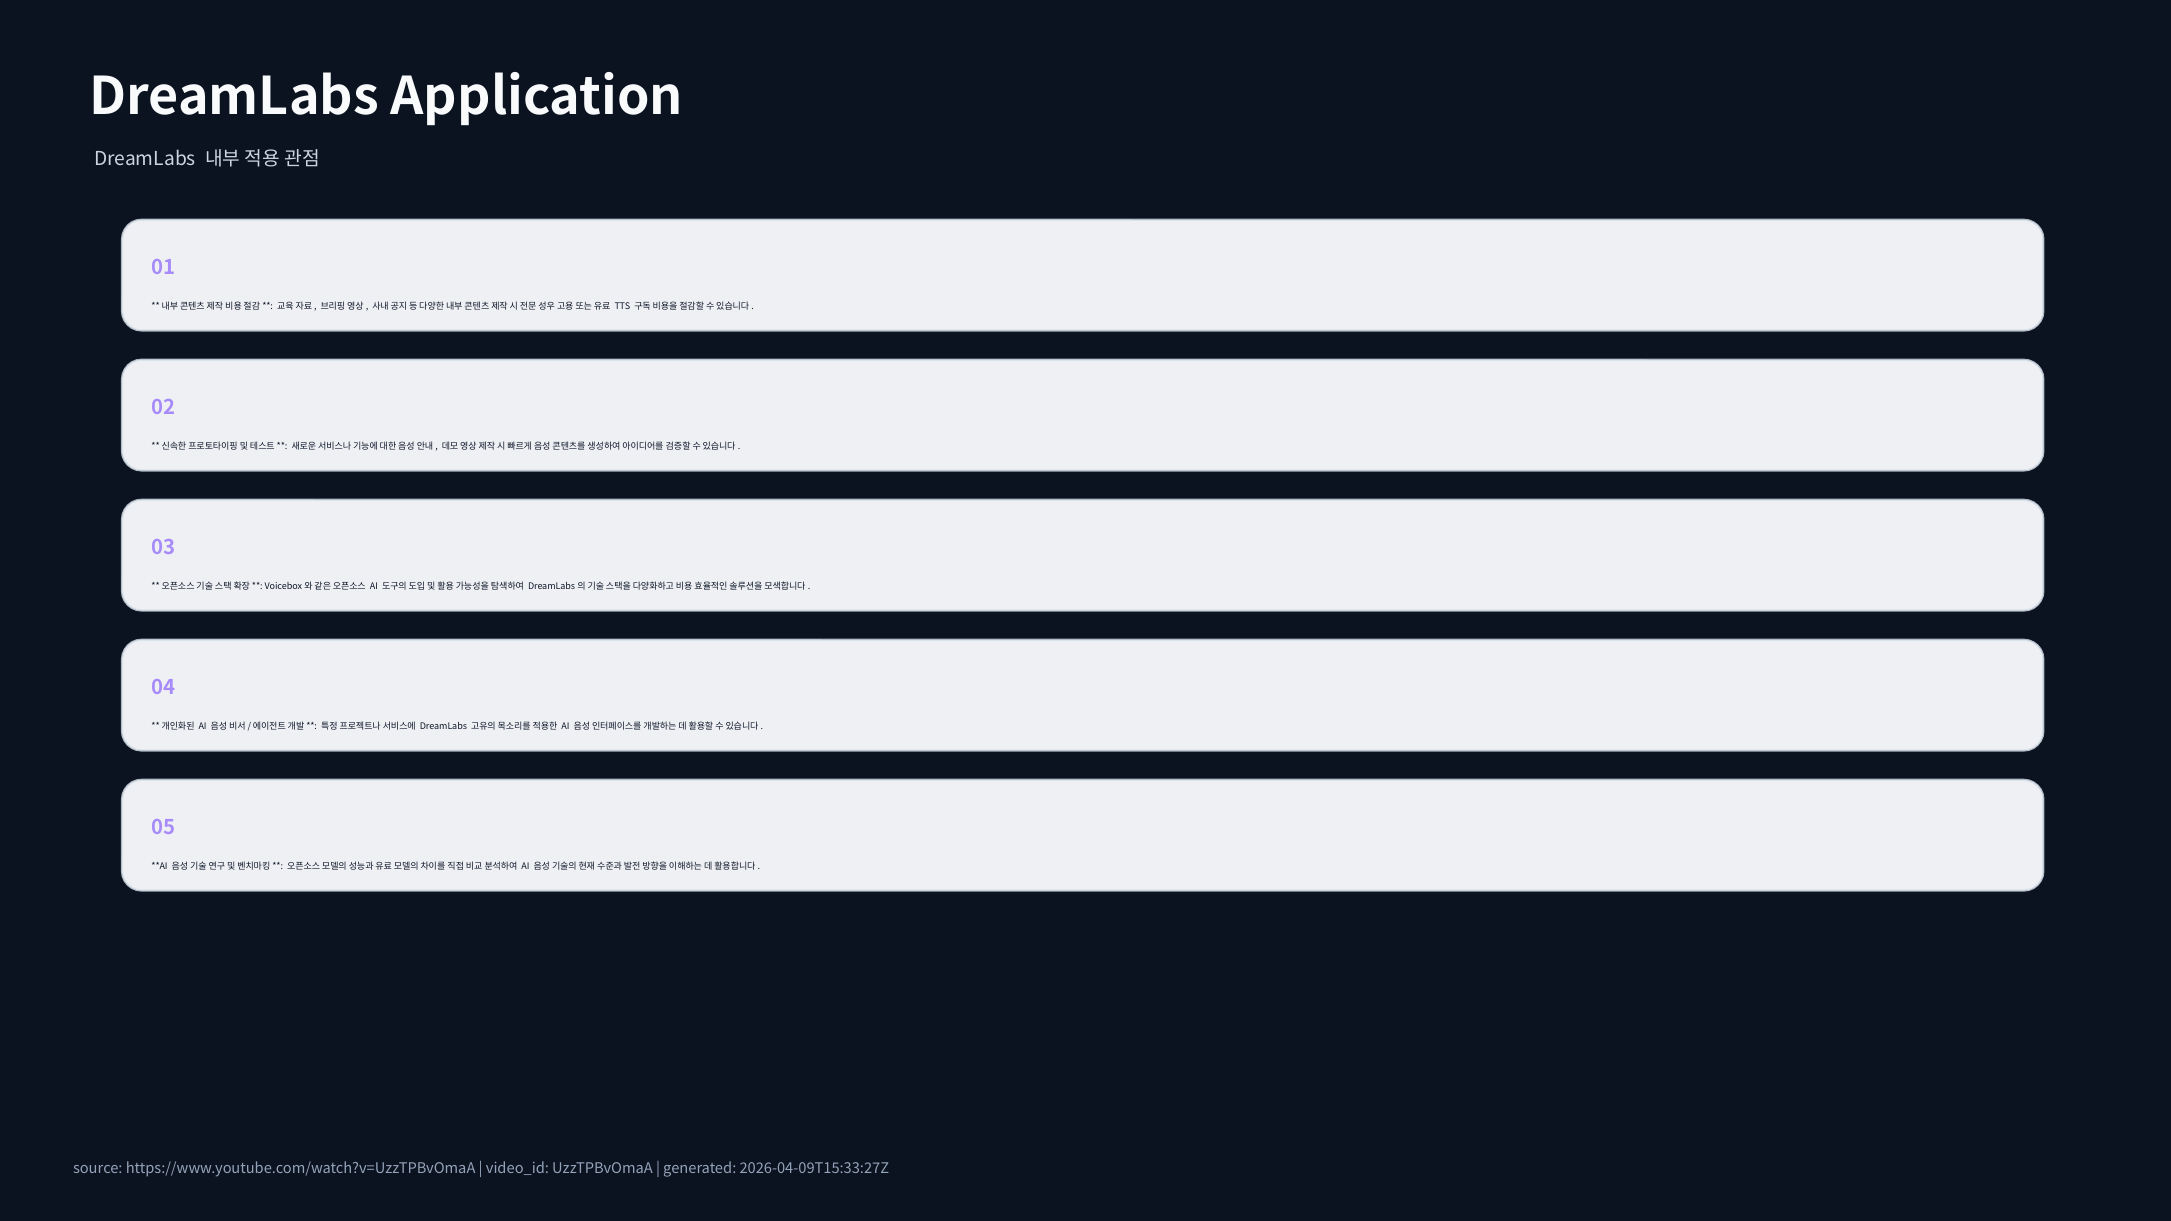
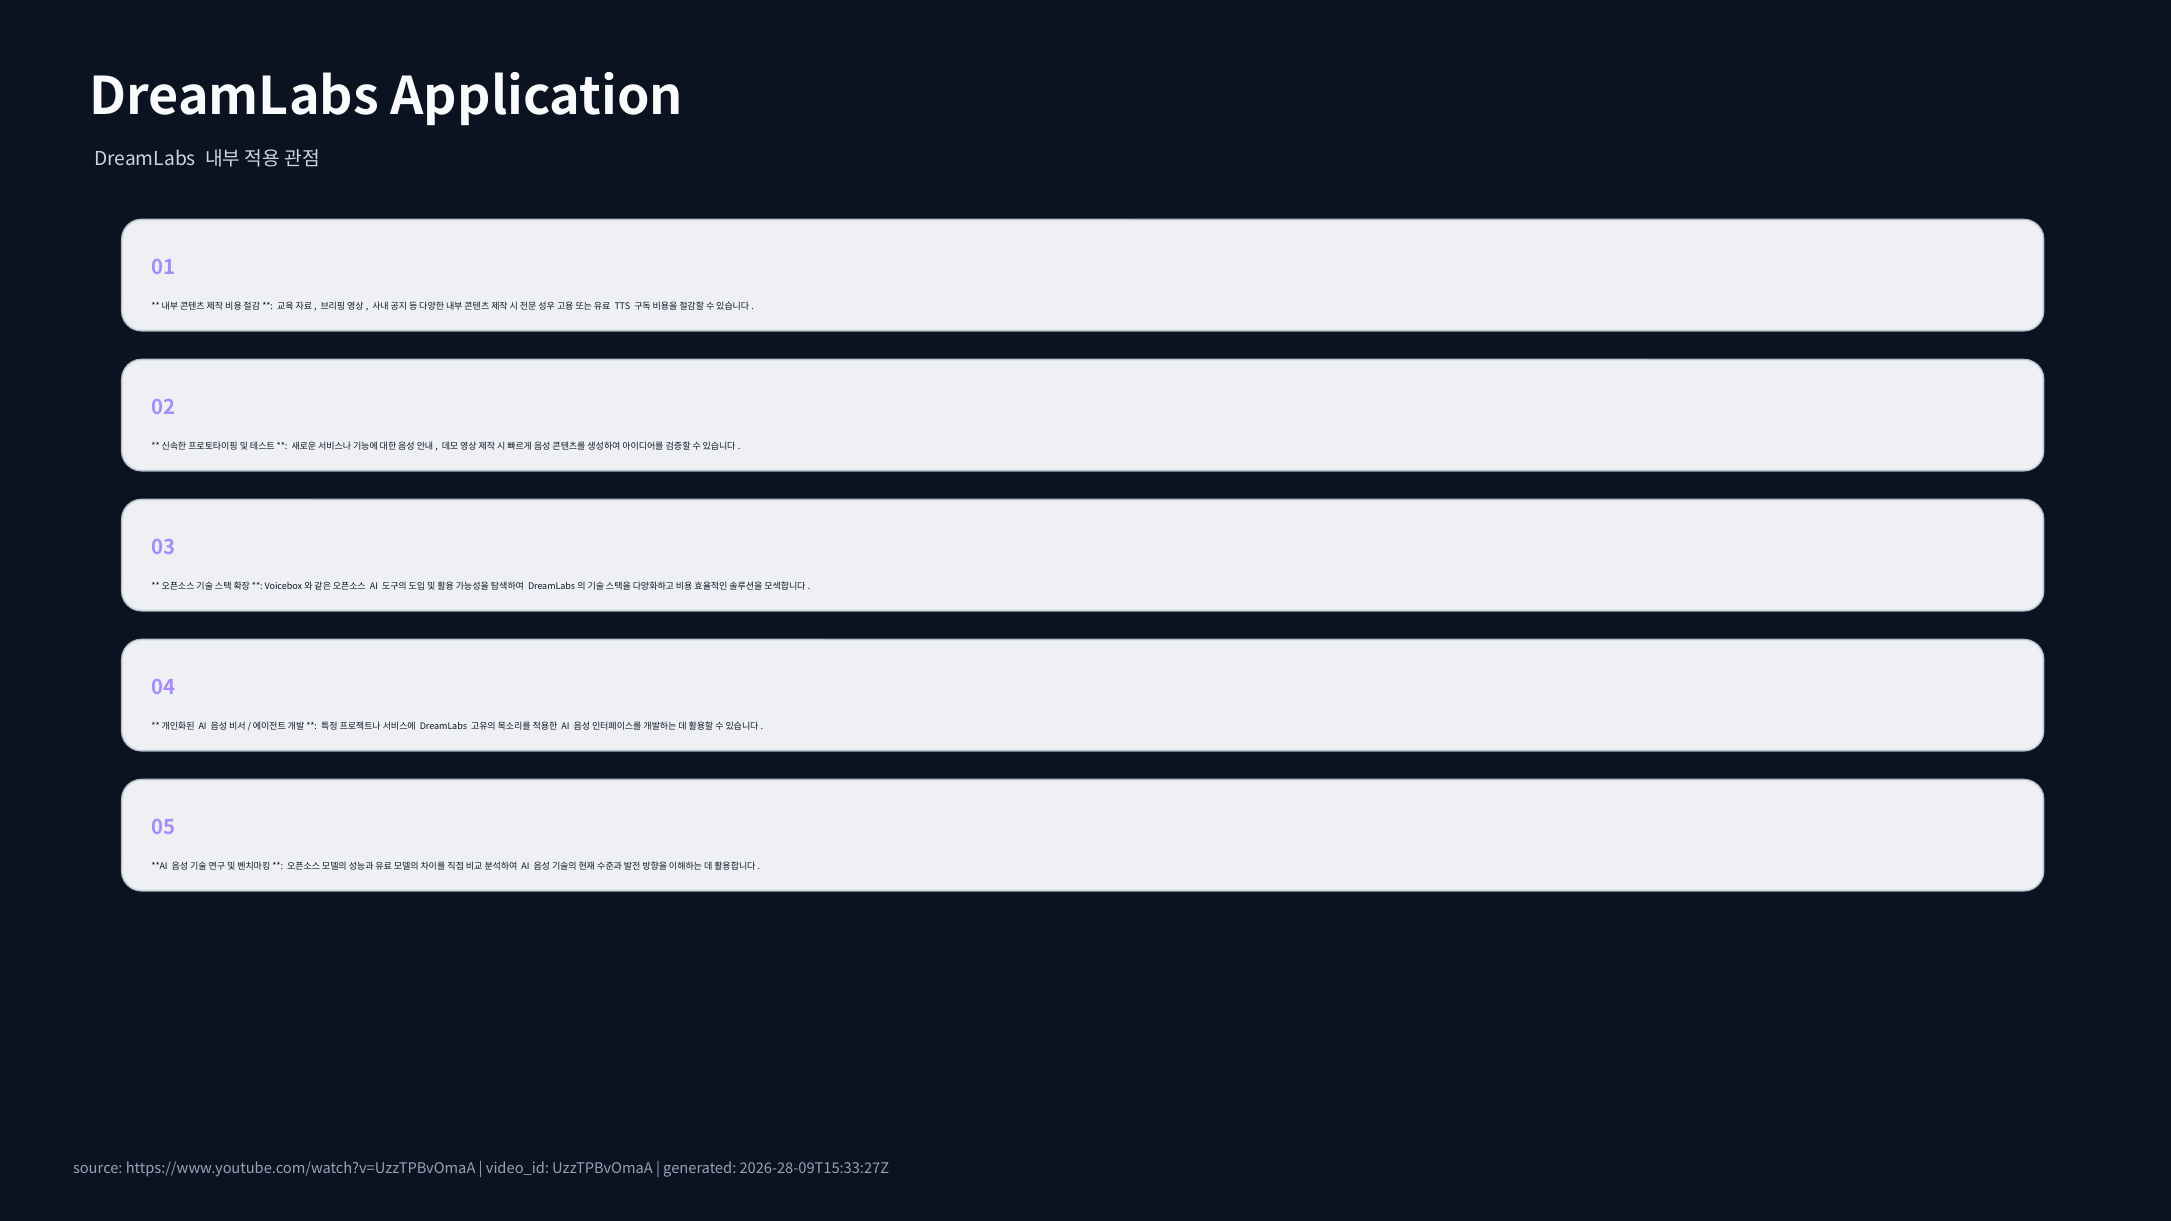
2026-04-09T15:33:27Z: 2026-04-09T15:33:27Z -> 2026-28-09T15:33:27Z (814, 1169)
